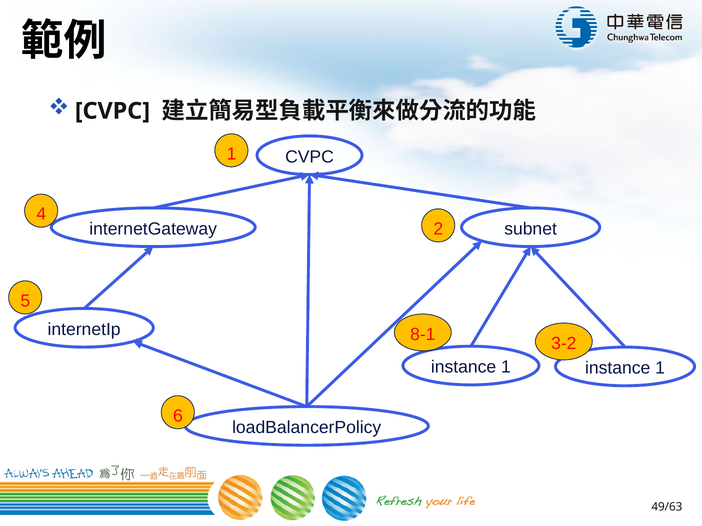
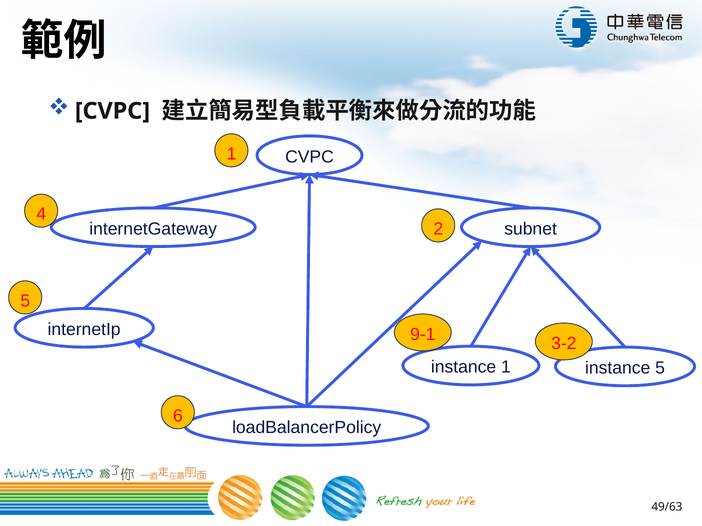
8-1: 8-1 -> 9-1 (423, 335)
1 instance 1: 1 -> 5 (660, 368)
